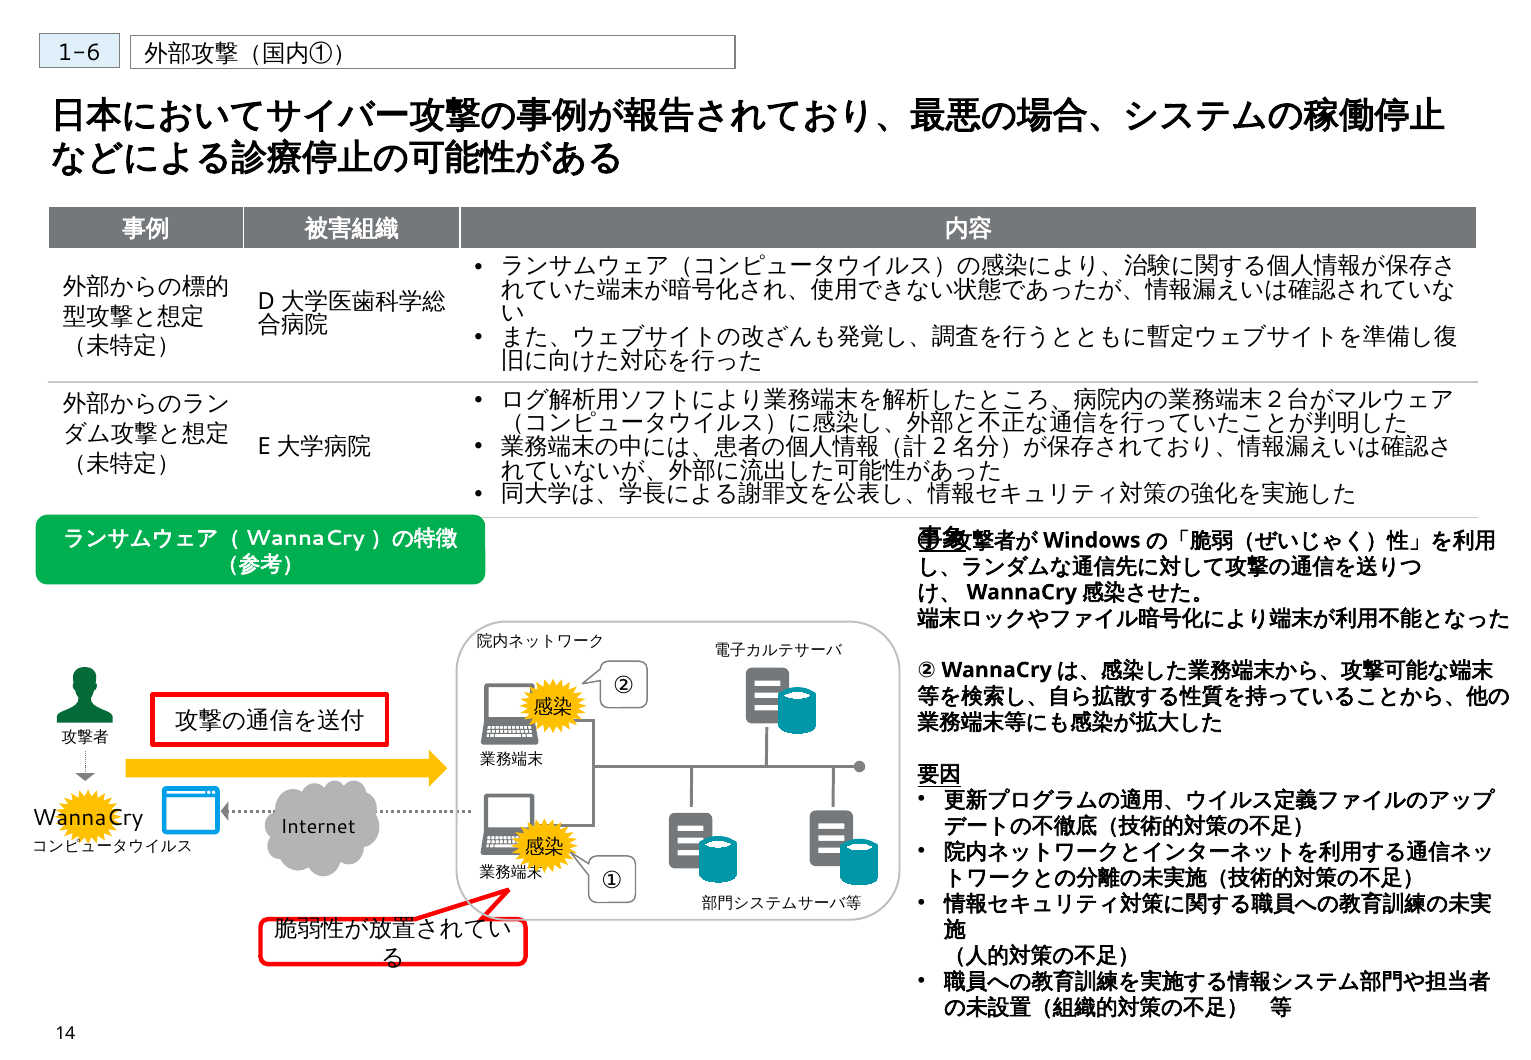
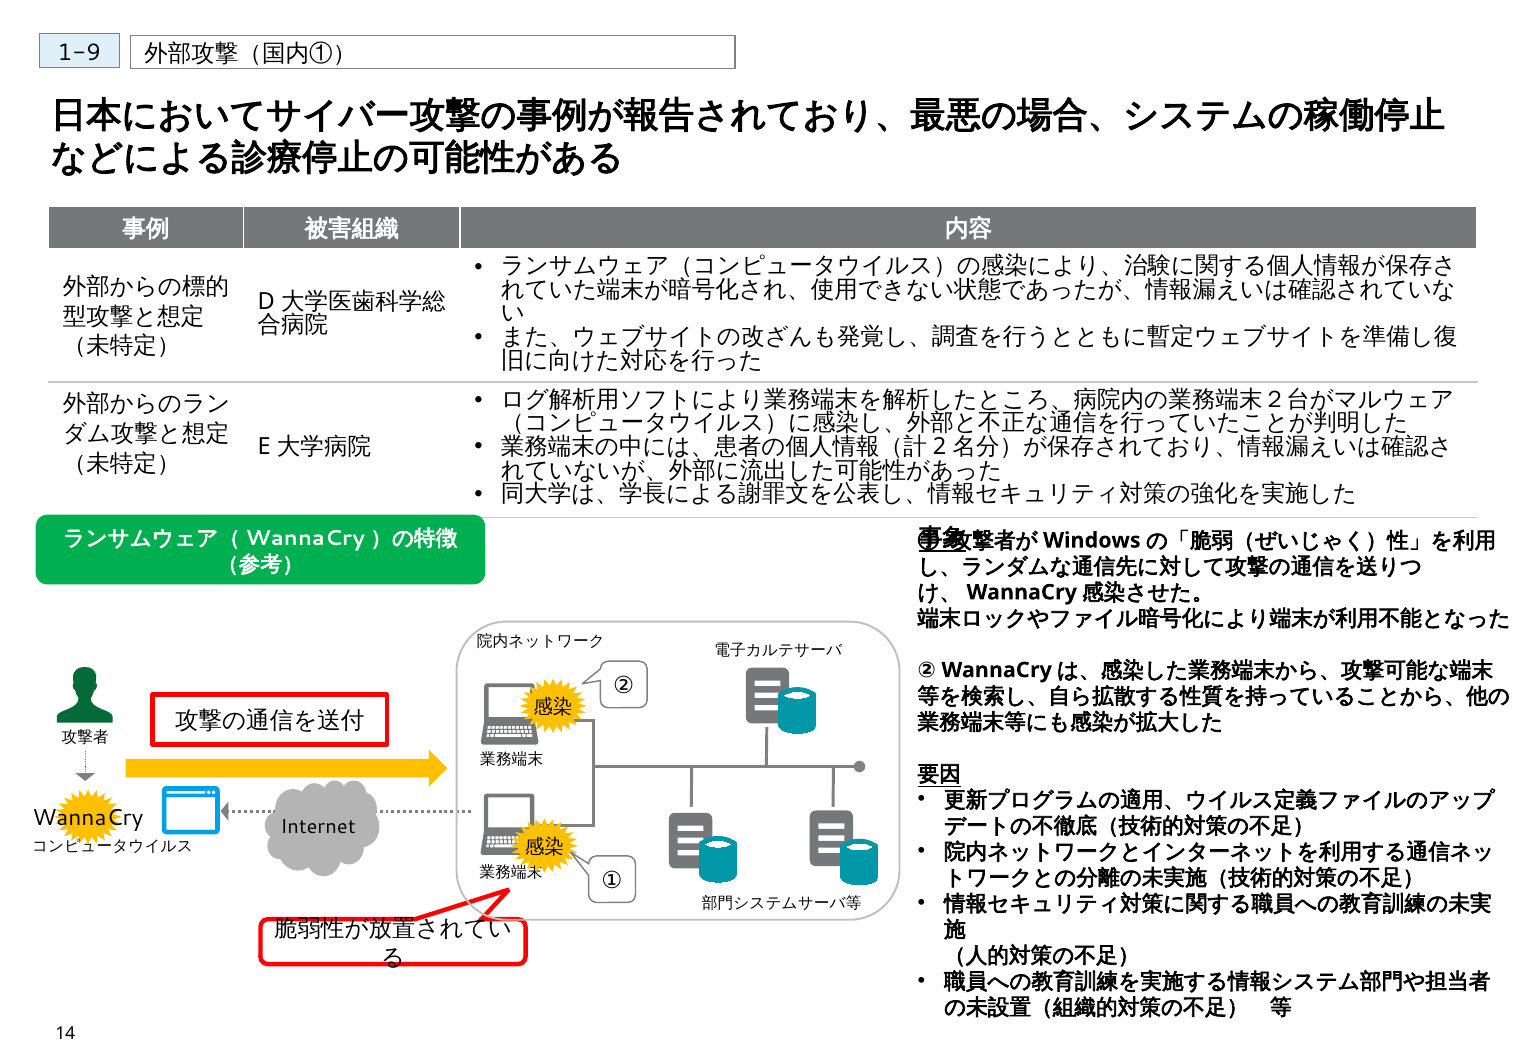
1-6: 1-6 -> 1-9 (79, 52)
